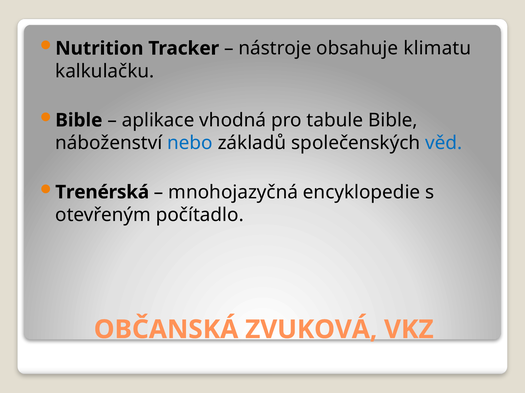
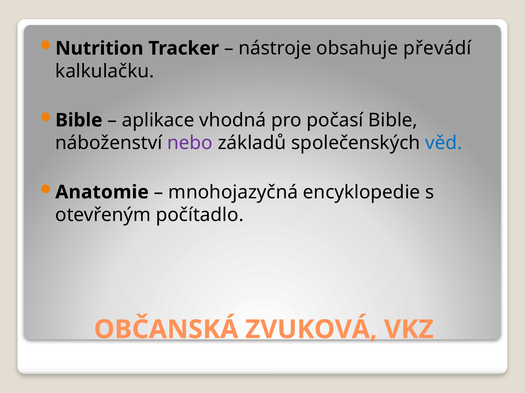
klimatu: klimatu -> převádí (437, 48)
tabule: tabule -> počasí (335, 120)
nebo colour: blue -> purple (190, 143)
Trenérská: Trenérská -> Anatomie (102, 193)
